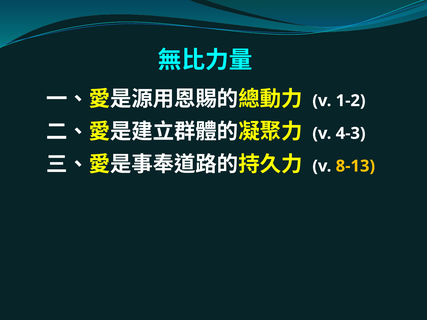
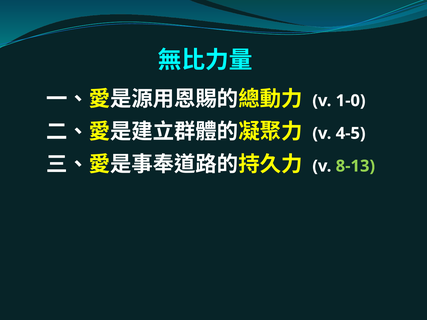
1-2: 1-2 -> 1-0 (351, 101)
4-3: 4-3 -> 4-5 (351, 133)
8-13 colour: yellow -> light green (355, 166)
